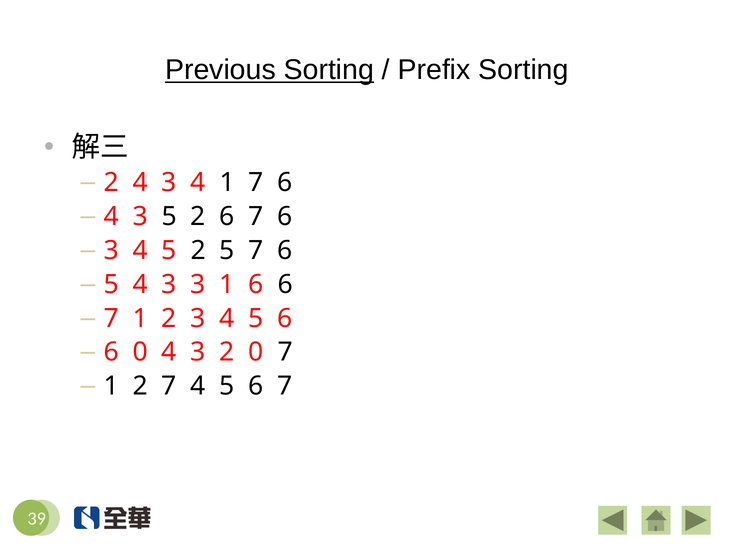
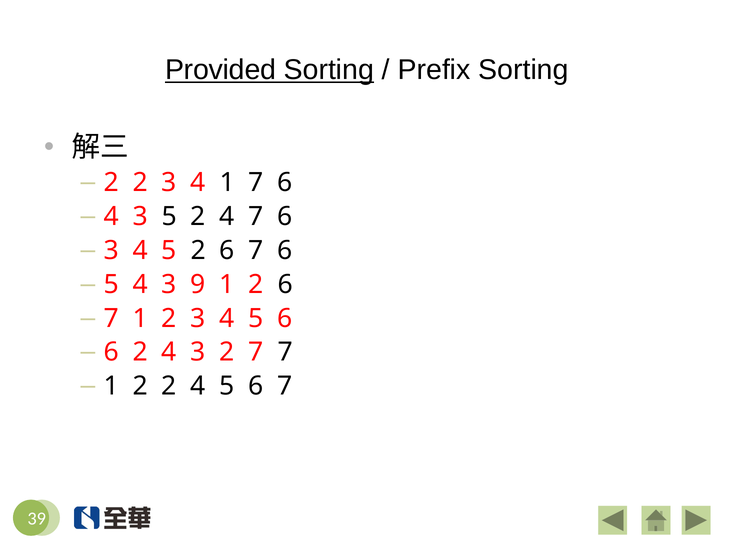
Previous: Previous -> Provided (221, 70)
4: 4 -> 2 (140, 182)
5 2 6: 6 -> 4 (227, 216)
5 2 5: 5 -> 6 (227, 250)
3 3: 3 -> 9 (198, 284)
6: 6 -> 2 (256, 284)
6 0: 0 -> 2 (140, 352)
2 0: 0 -> 7 (256, 352)
1 2 7: 7 -> 2 (169, 386)
